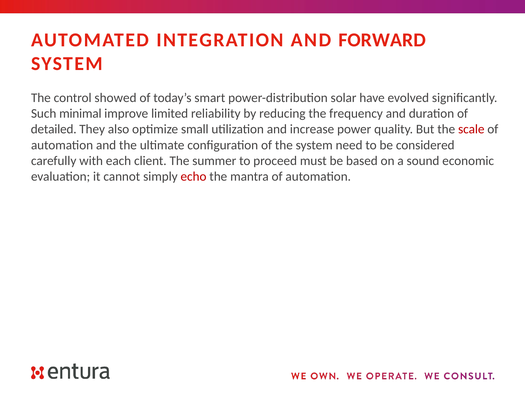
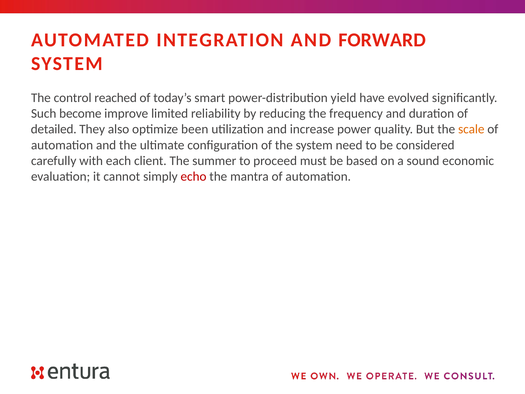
showed: showed -> reached (116, 98)
solar: solar -> yield (343, 98)
minimal: minimal -> become (80, 113)
small: small -> been (195, 129)
scale colour: red -> orange (471, 129)
